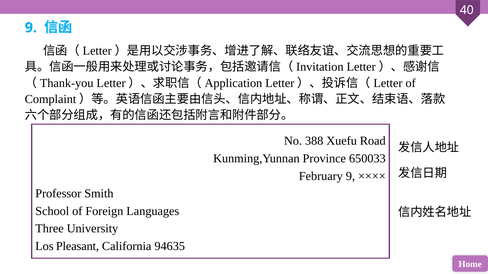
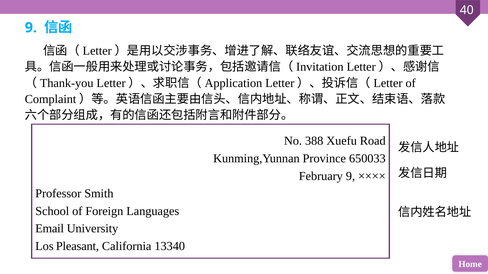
Three: Three -> Email (50, 229)
94635: 94635 -> 13340 (170, 247)
